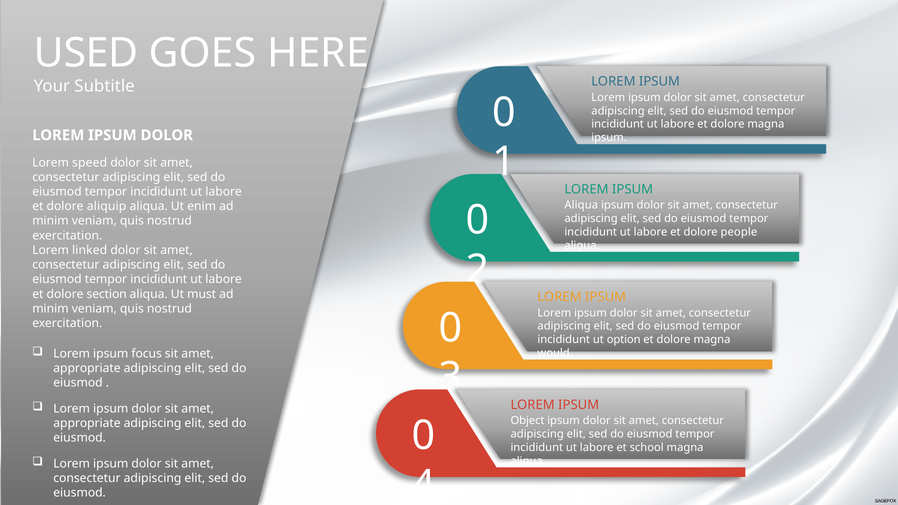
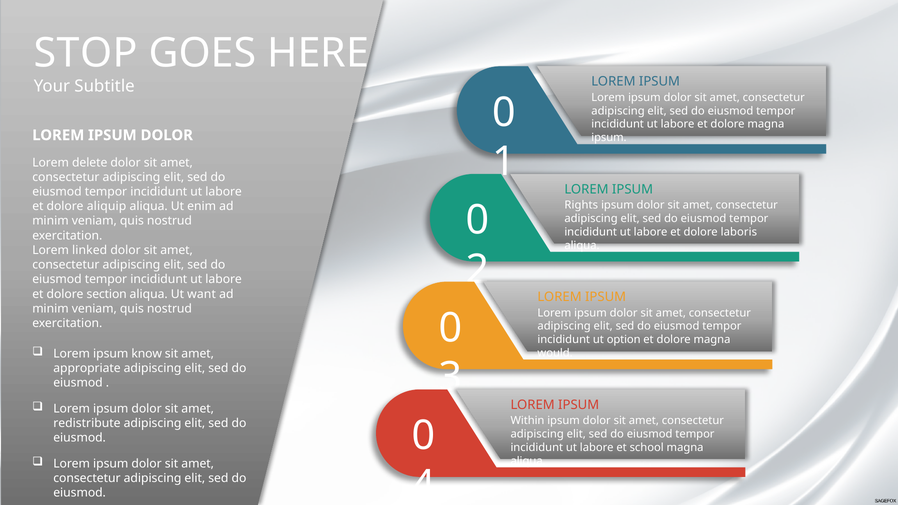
USED: USED -> STOP (86, 53)
speed: speed -> delete (90, 163)
Aliqua: Aliqua -> Rights (581, 205)
people: people -> laboris (739, 232)
must: must -> want (202, 294)
focus: focus -> know (147, 354)
Object: Object -> Within (527, 421)
appropriate: appropriate -> redistribute (87, 423)
